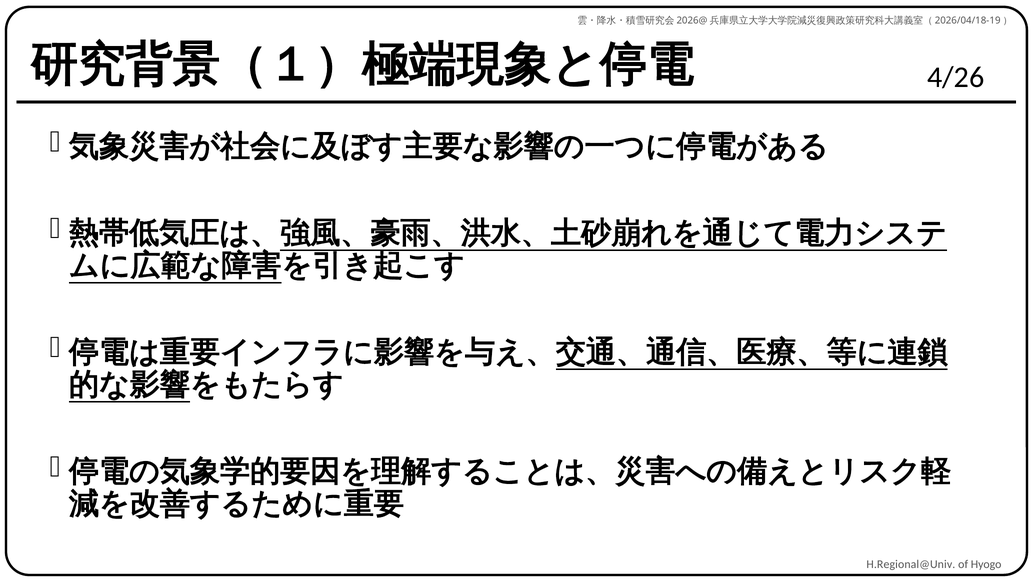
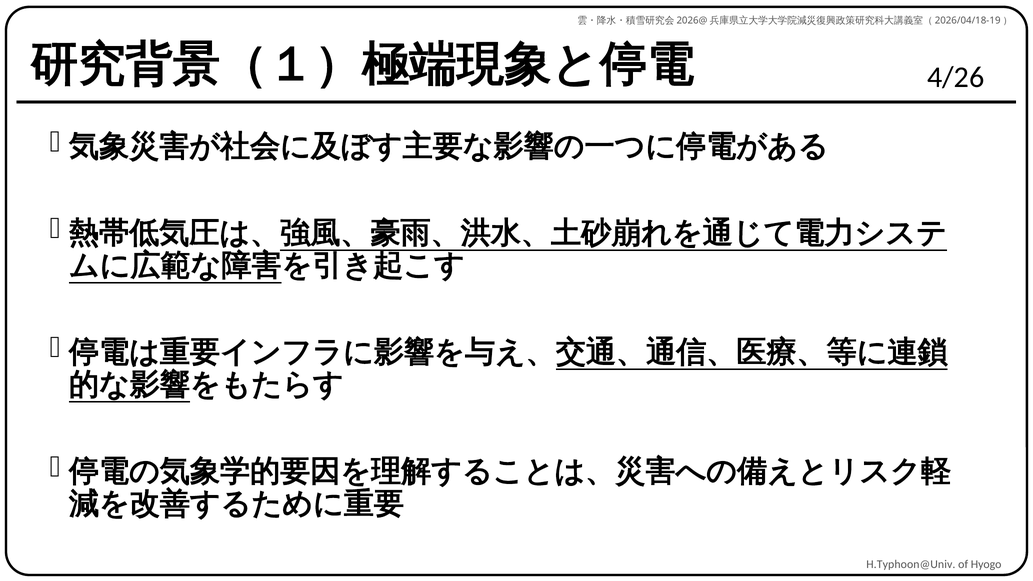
H.Regional@Univ: H.Regional@Univ -> H.Typhoon@Univ (911, 565)
